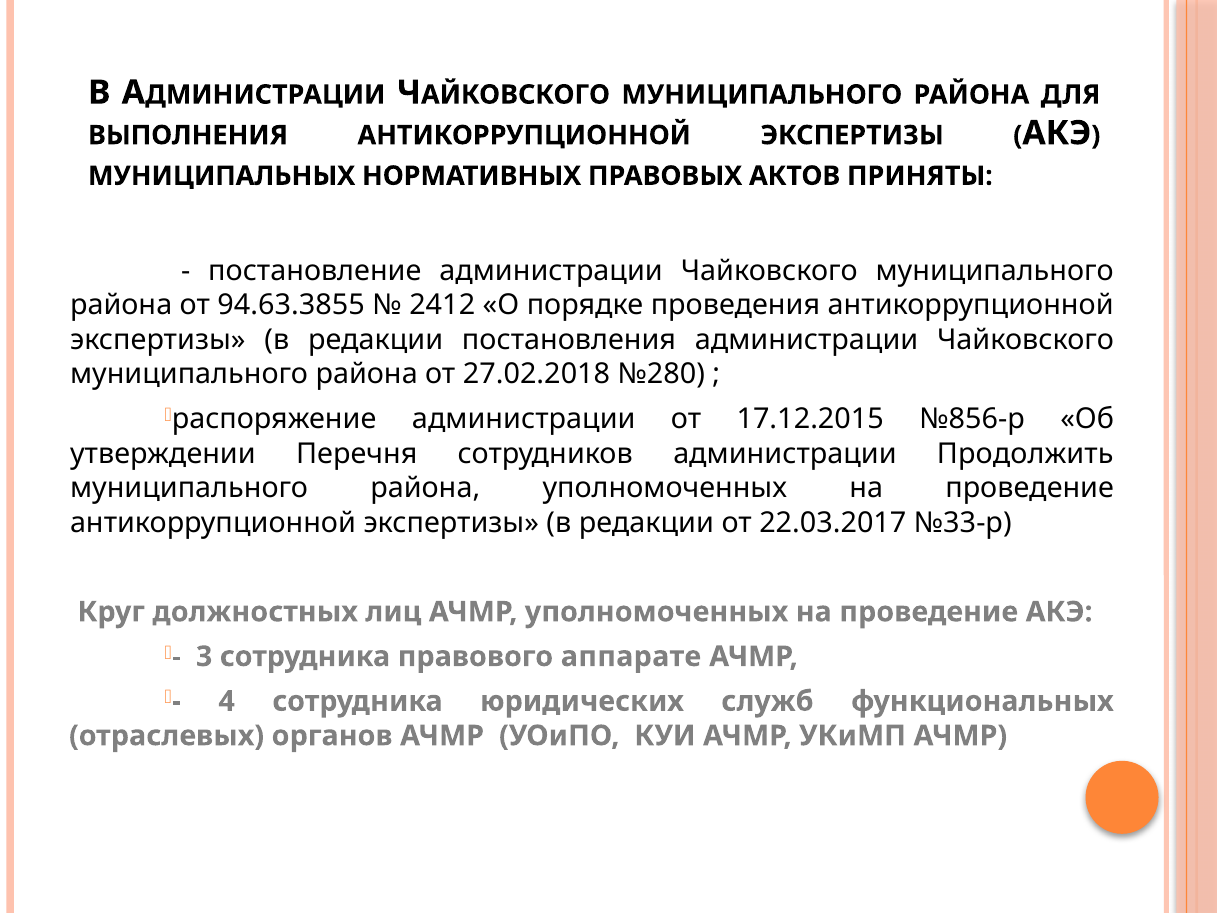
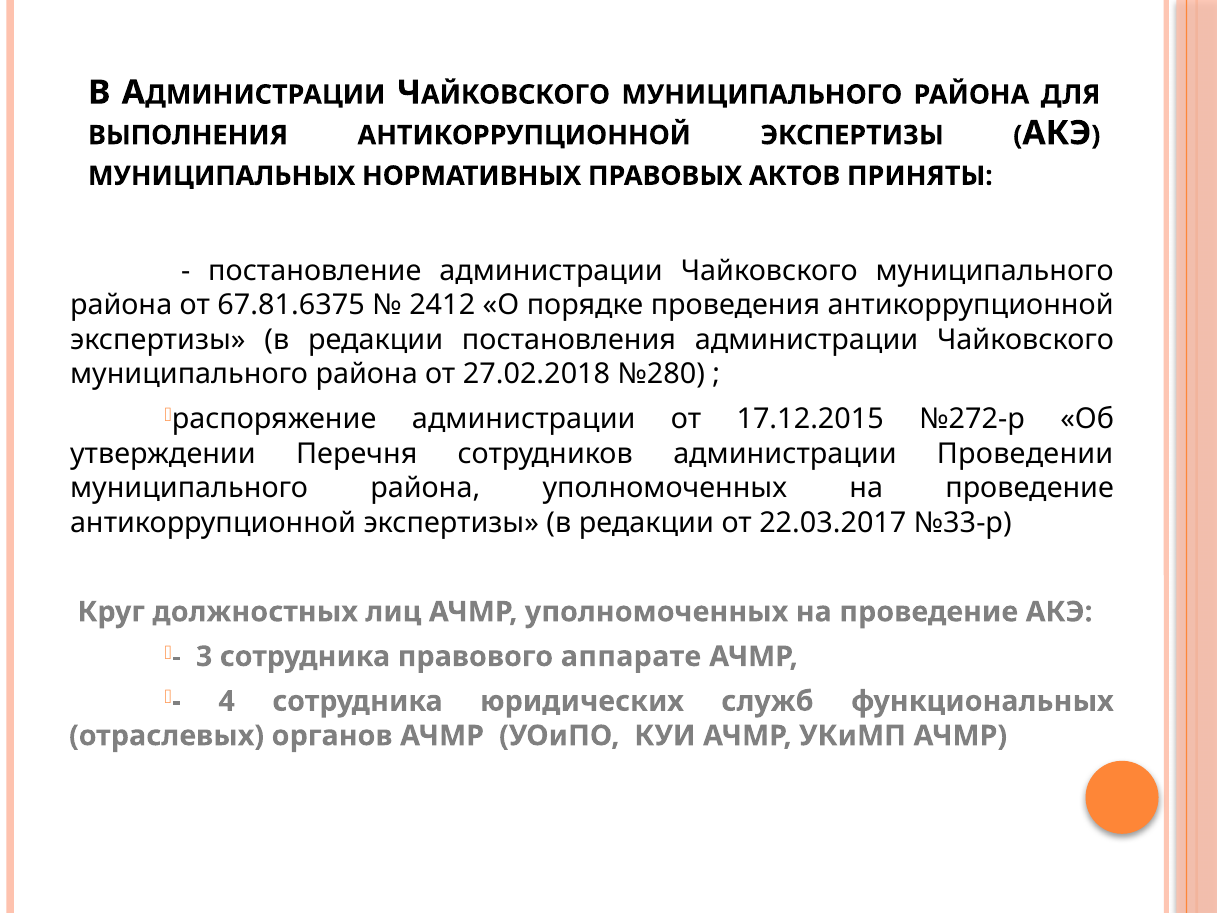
94.63.3855: 94.63.3855 -> 67.81.6375 (291, 305)
№856-р: №856-р -> №272-р (972, 419)
Продолжить: Продолжить -> Проведении (1025, 453)
